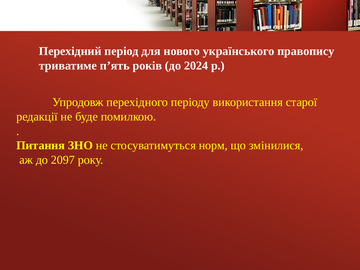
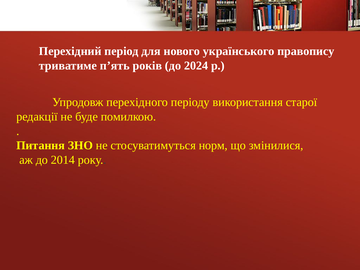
2097: 2097 -> 2014 (63, 160)
